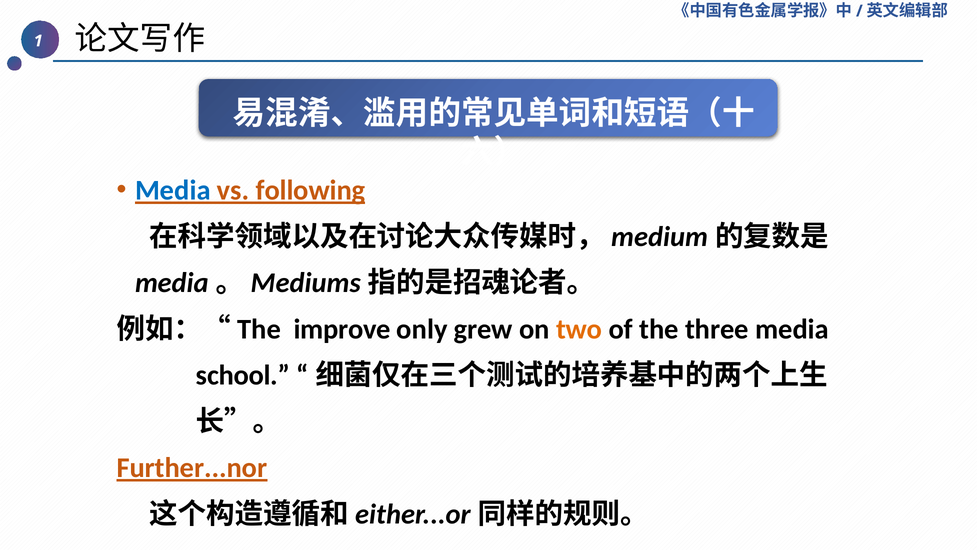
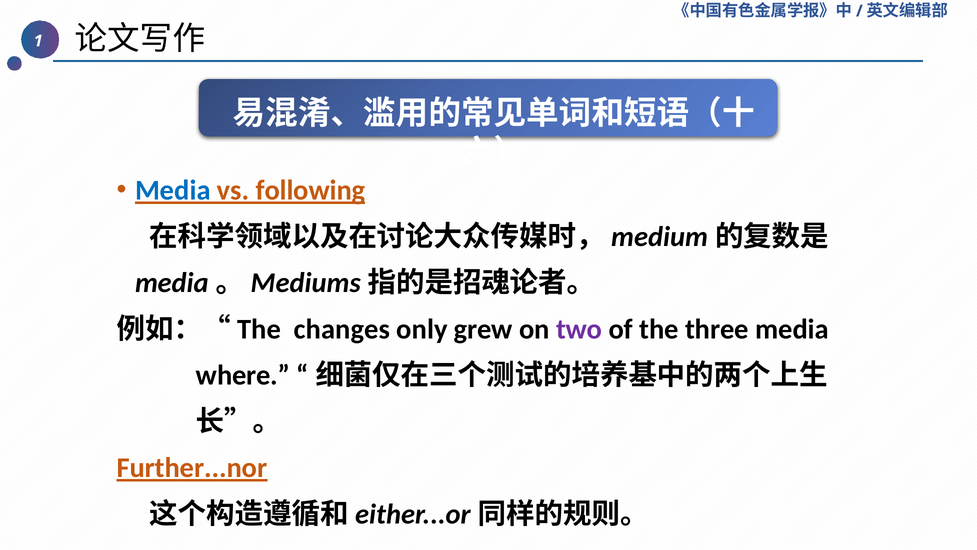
improve: improve -> changes (342, 329)
two colour: orange -> purple (579, 329)
school: school -> where (243, 375)
